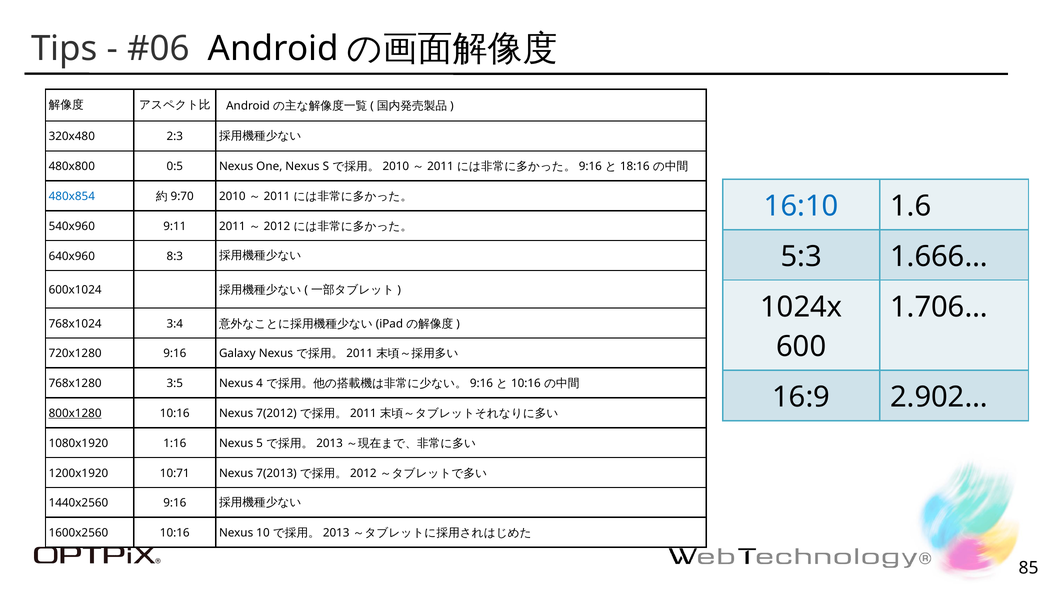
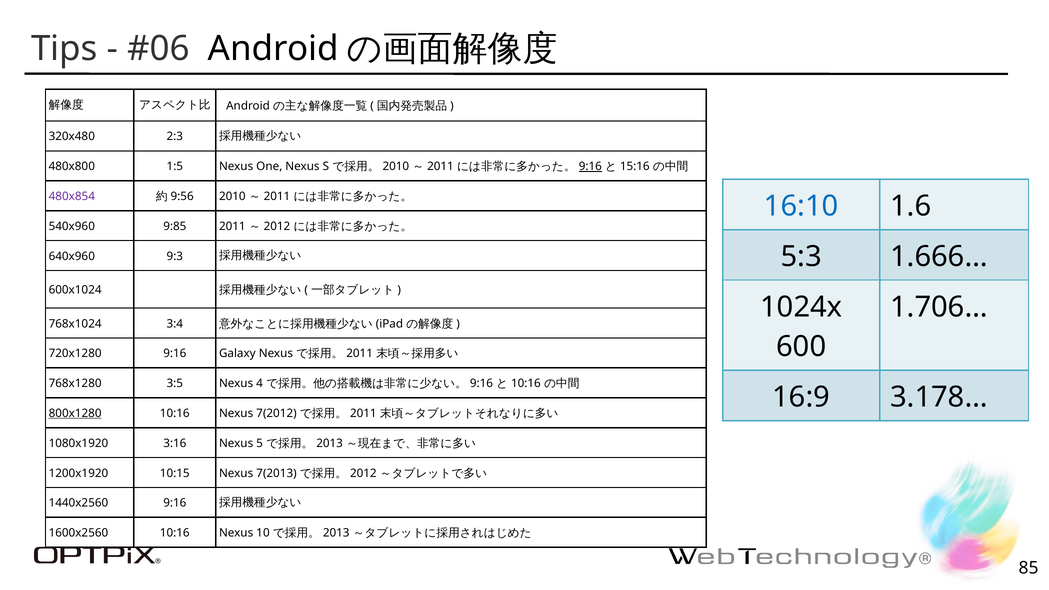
0:5: 0:5 -> 1:5 (175, 167)
9:16 underline: none -> present (590, 167)
18:16: 18:16 -> 15:16 (635, 167)
480x854 colour: blue -> purple (72, 196)
9:70: 9:70 -> 9:56 (182, 196)
9:11: 9:11 -> 9:85 (175, 226)
8:3: 8:3 -> 9:3 (175, 256)
2.902…: 2.902… -> 3.178… (939, 397)
1:16: 1:16 -> 3:16 (175, 443)
10:71: 10:71 -> 10:15 (175, 473)
